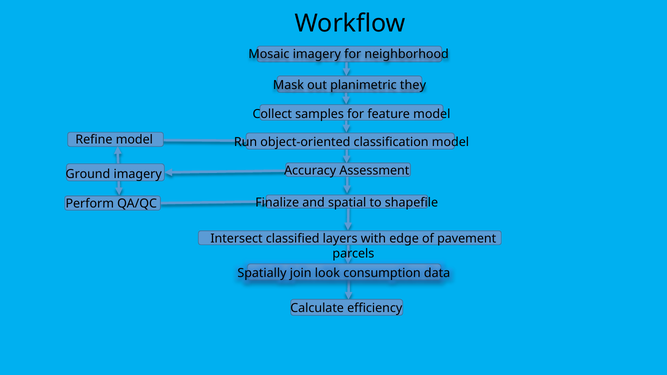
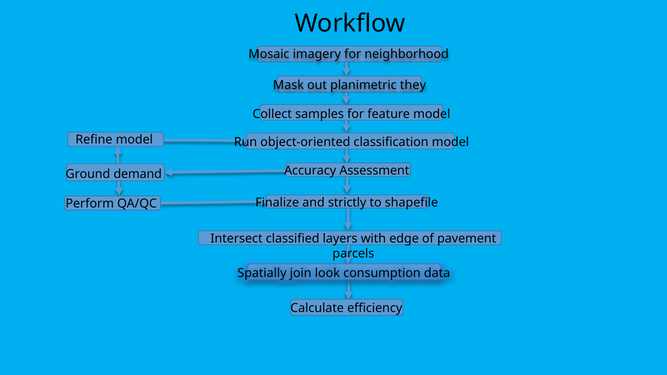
Ground imagery: imagery -> demand (138, 174)
spatial: spatial -> strictly (347, 203)
